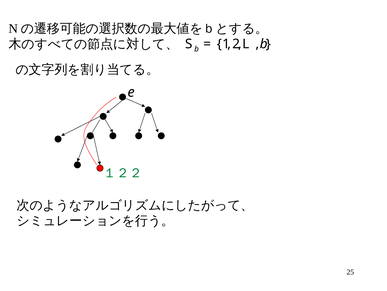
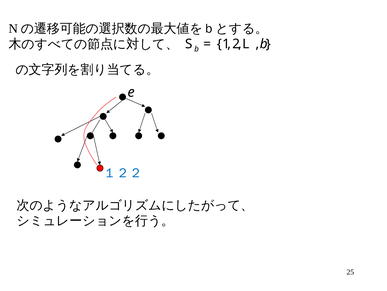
１２２ colour: green -> blue (123, 173)
